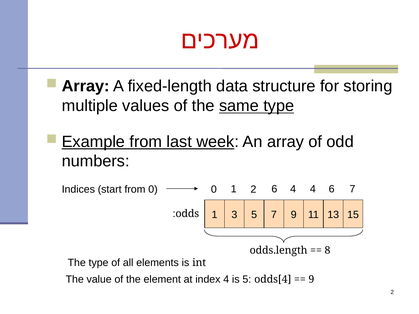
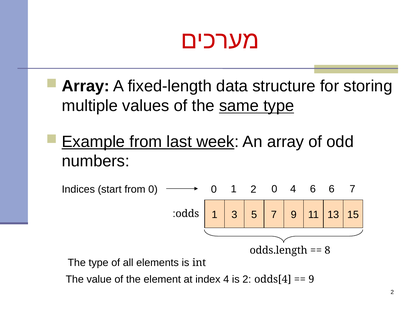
2 6: 6 -> 0 (274, 189)
4 4: 4 -> 6 (313, 189)
is 5: 5 -> 2 (247, 280)
